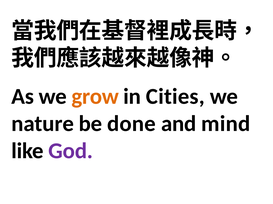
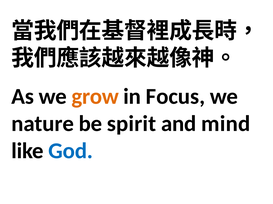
Cities: Cities -> Focus (175, 97)
done: done -> spirit (131, 124)
God colour: purple -> blue (71, 151)
